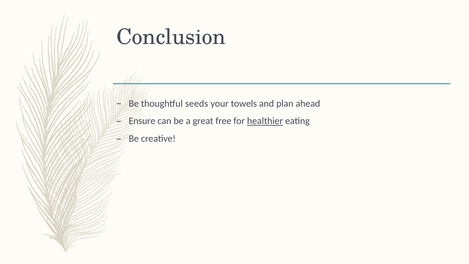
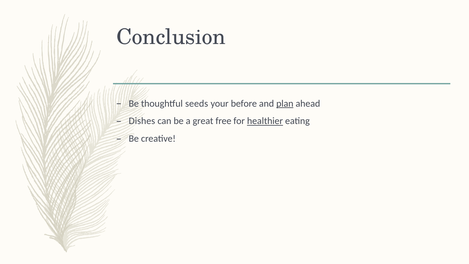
towels: towels -> before (244, 103)
plan underline: none -> present (285, 103)
Ensure: Ensure -> Dishes (142, 121)
